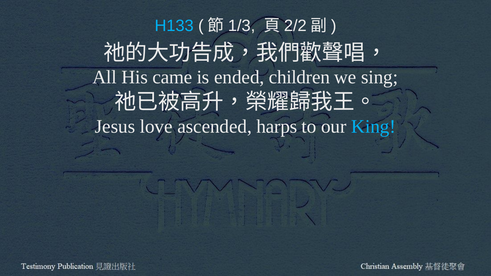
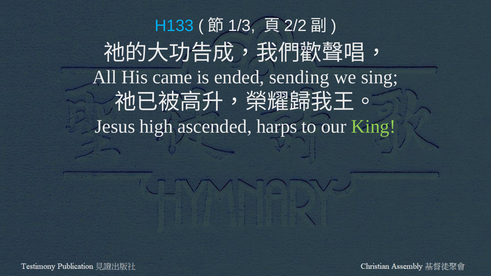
children: children -> sending (299, 77)
love: love -> high (156, 127)
King colour: light blue -> light green (374, 127)
